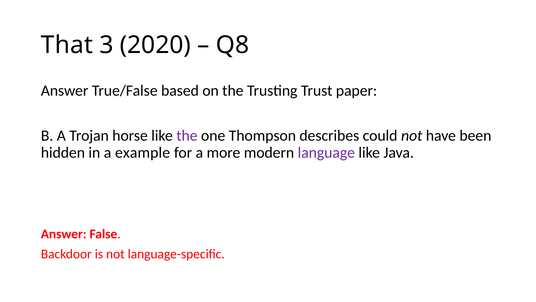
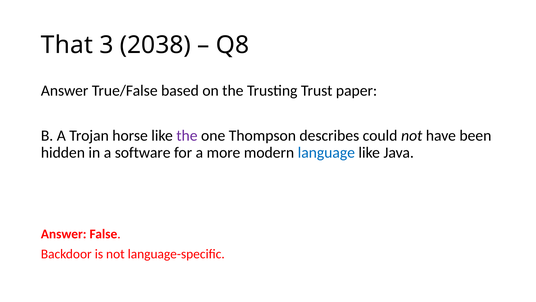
2020: 2020 -> 2038 (155, 45)
example: example -> software (143, 152)
language colour: purple -> blue (326, 152)
